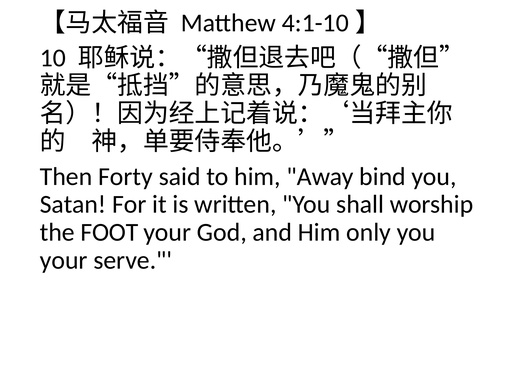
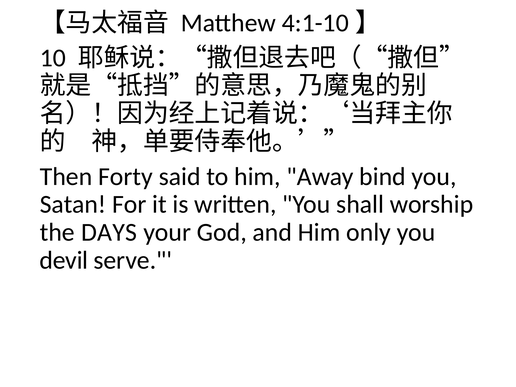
FOOT: FOOT -> DAYS (109, 232)
your: your -> devil (64, 260)
